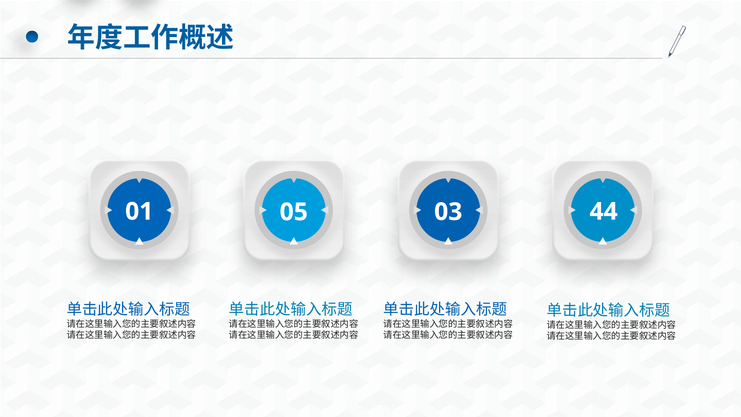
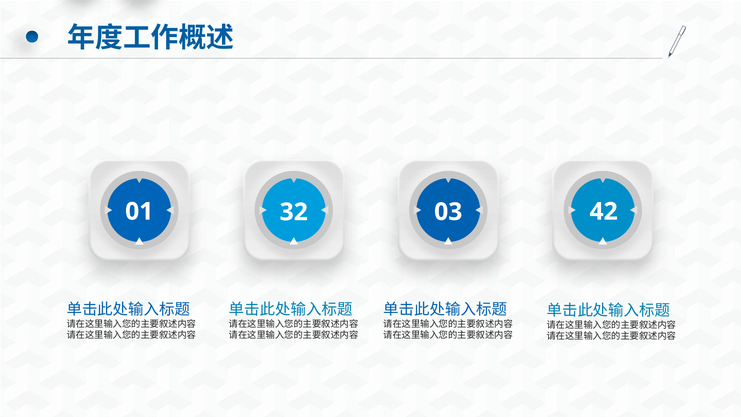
05: 05 -> 32 (294, 212)
44: 44 -> 42 (604, 211)
